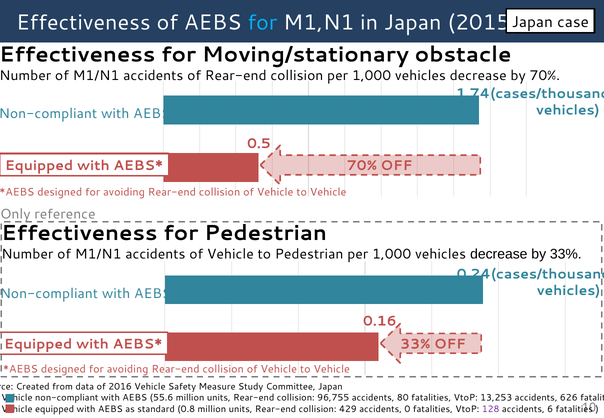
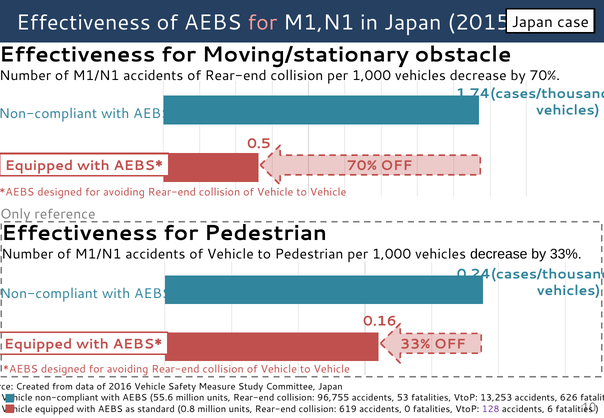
for colour: light blue -> pink (262, 23)
80: 80 -> 53 (403, 398)
429: 429 -> 619 (348, 409)
